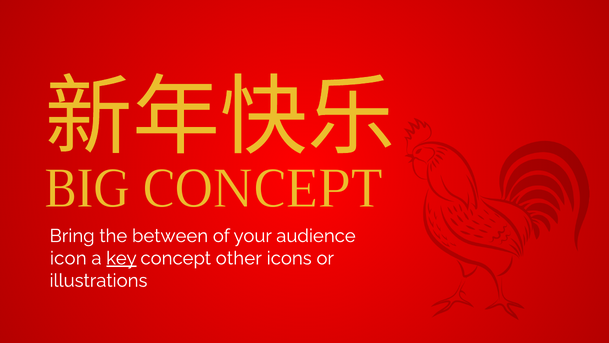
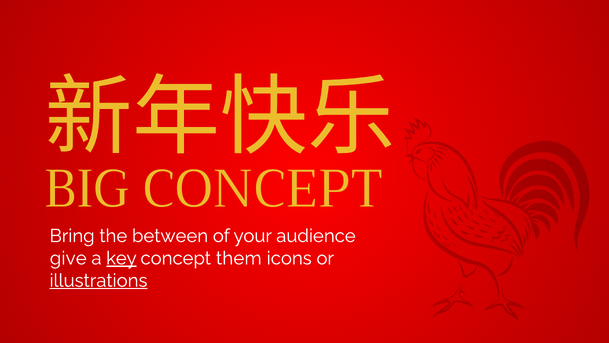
icon: icon -> give (68, 258)
other: other -> them (239, 258)
illustrations underline: none -> present (98, 280)
